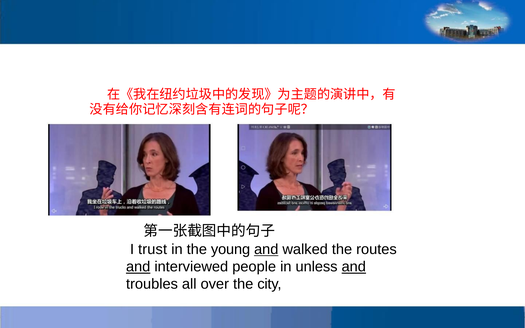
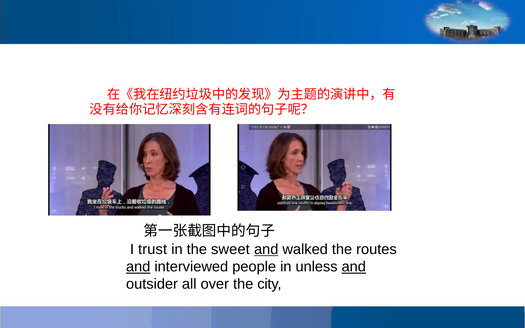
young: young -> sweet (230, 249)
troubles: troubles -> outsider (152, 284)
